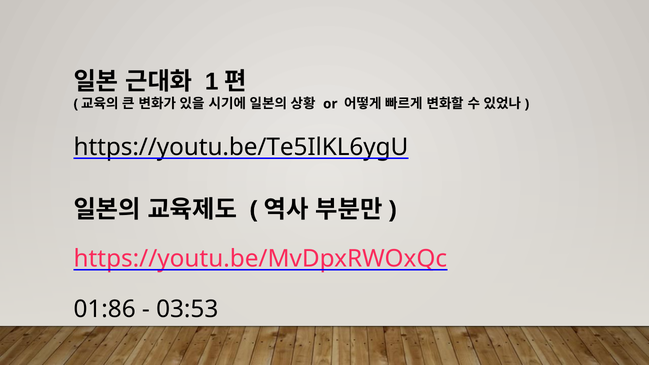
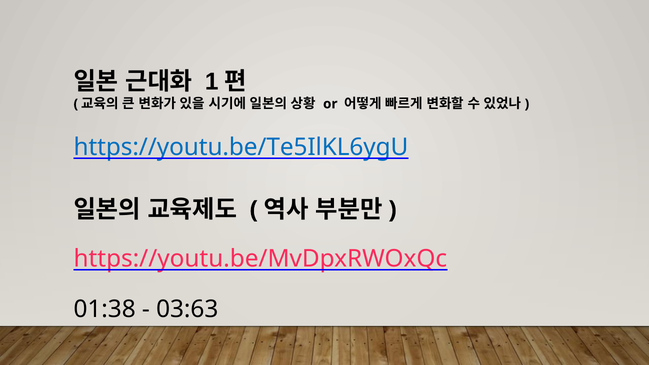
https://youtu.be/Te5IlKL6ygU colour: black -> blue (241, 147)
01:86: 01:86 -> 01:38 (105, 309)
03:53: 03:53 -> 03:63 (187, 309)
